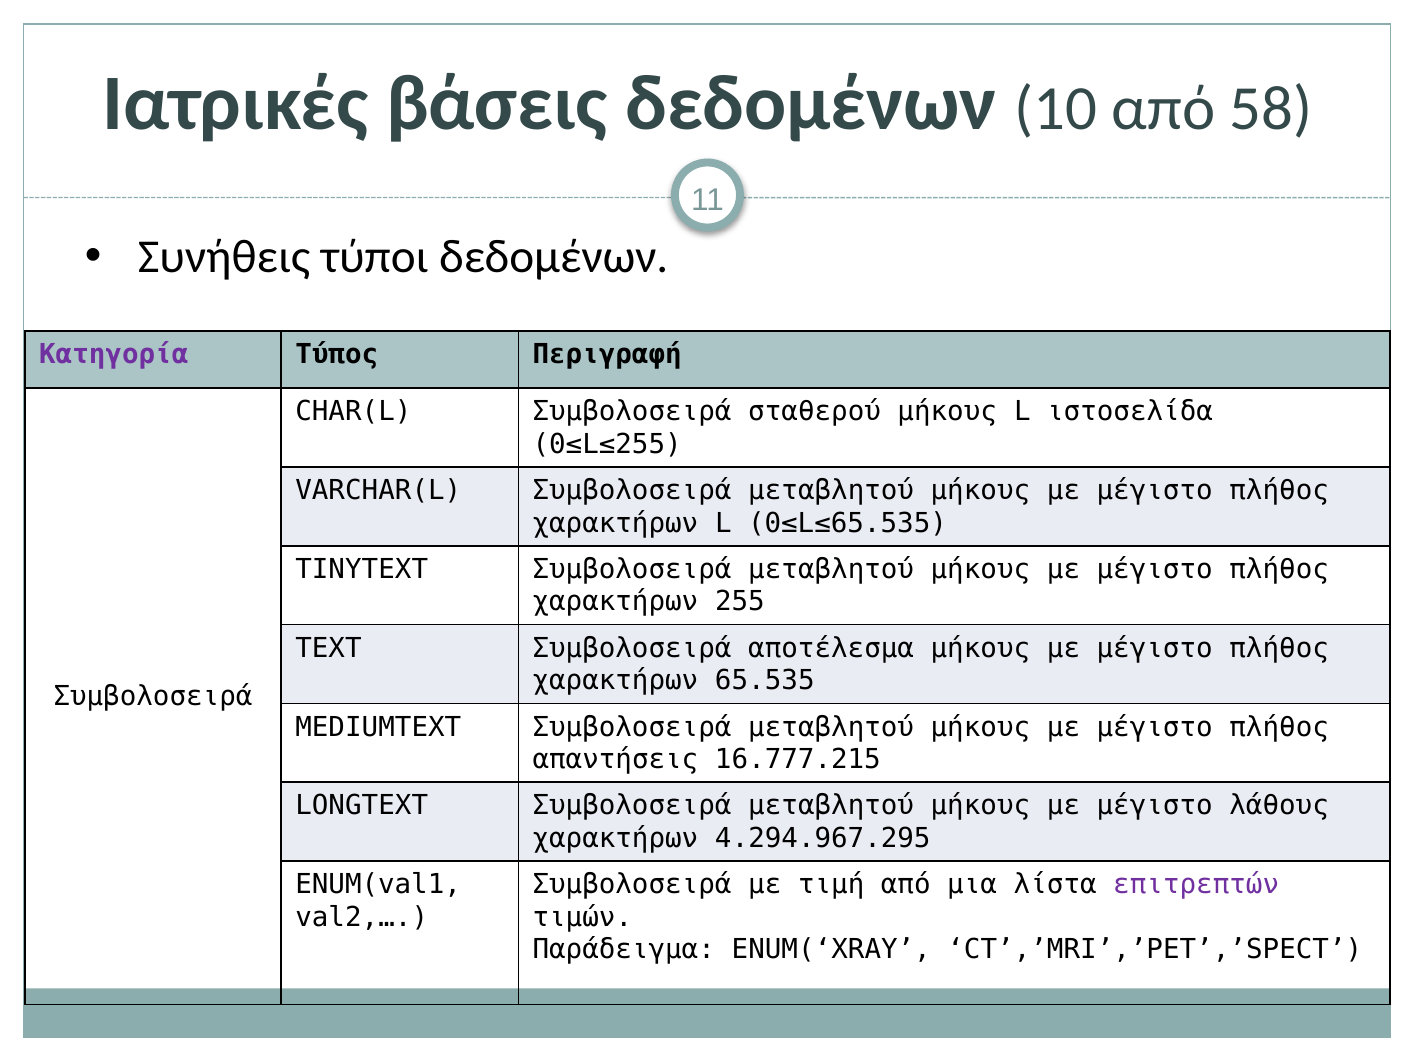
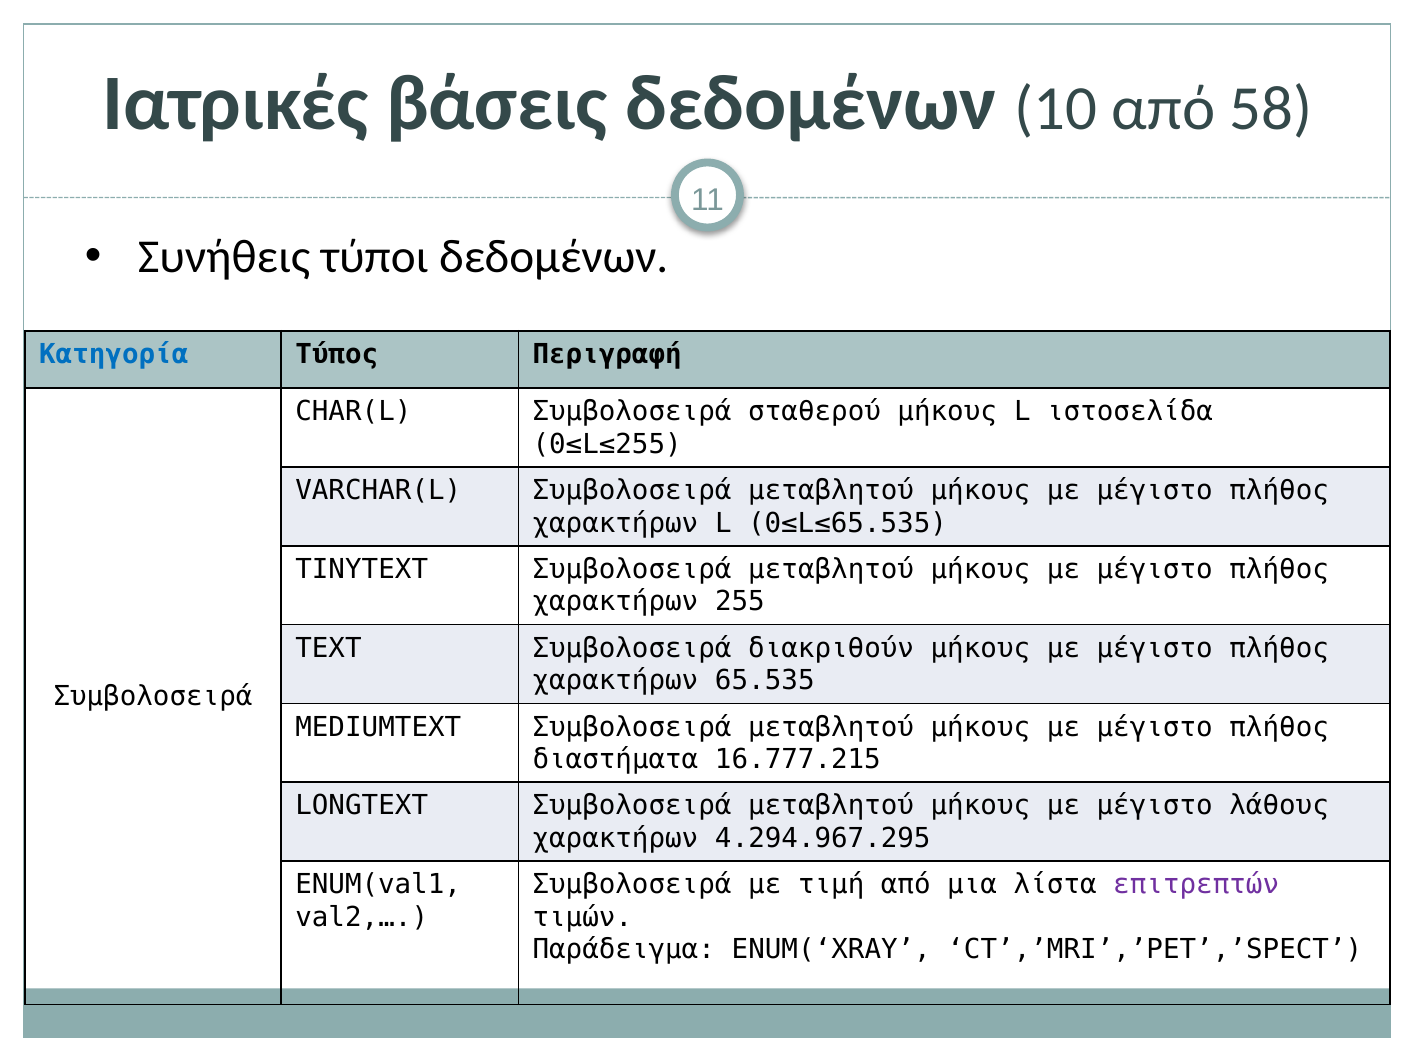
Κατηγορία colour: purple -> blue (114, 355)
αποτέλεσμα: αποτέλεσμα -> διακριθούν (831, 648)
απαντήσεις: απαντήσεις -> διαστήματα (615, 760)
